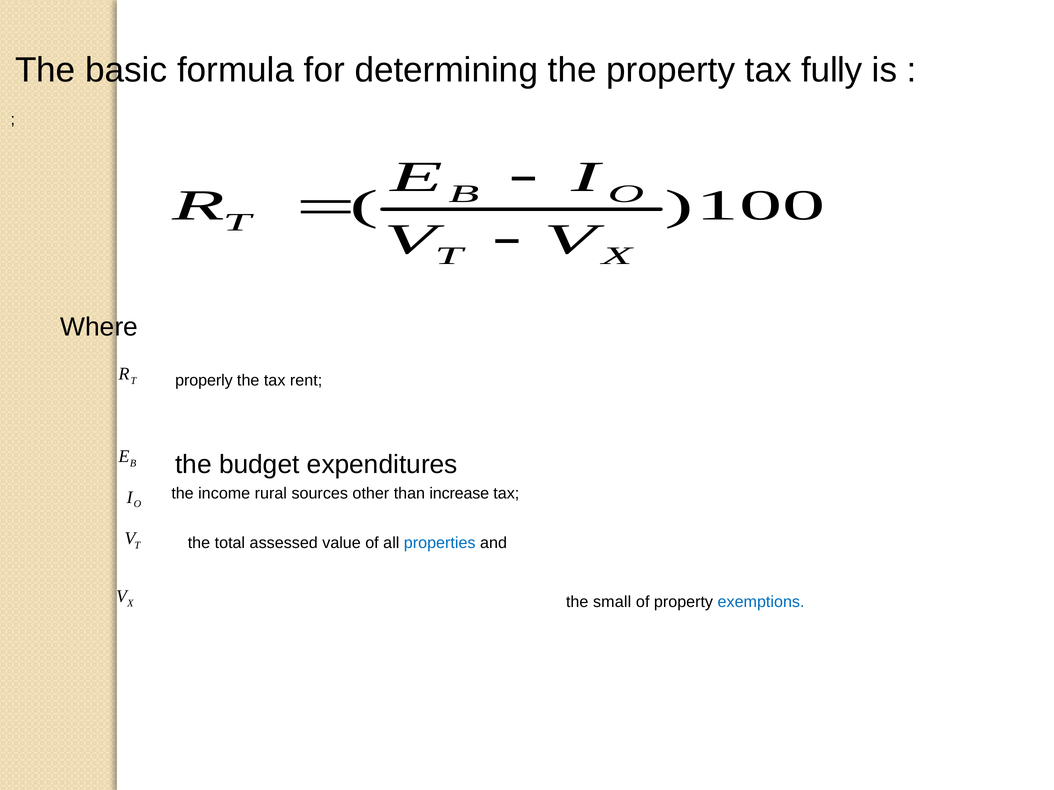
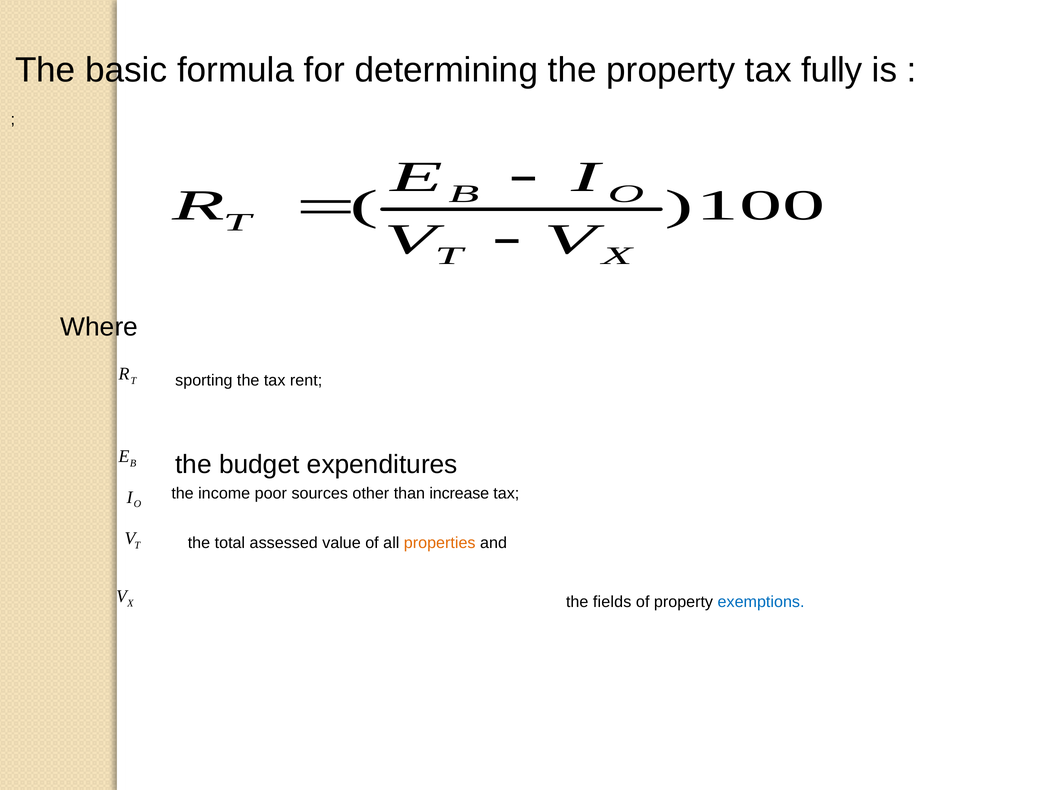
properly: properly -> sporting (204, 381)
rural: rural -> poor (271, 494)
properties colour: blue -> orange (440, 543)
small: small -> fields (612, 602)
